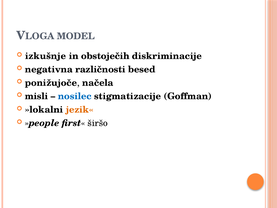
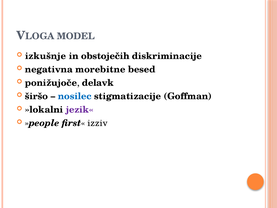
različnosti: različnosti -> morebitne (100, 69)
načela: načela -> delavk (98, 83)
misli: misli -> širšo (36, 96)
jezik« colour: orange -> purple (80, 110)
širšo: širšo -> izziv (98, 123)
